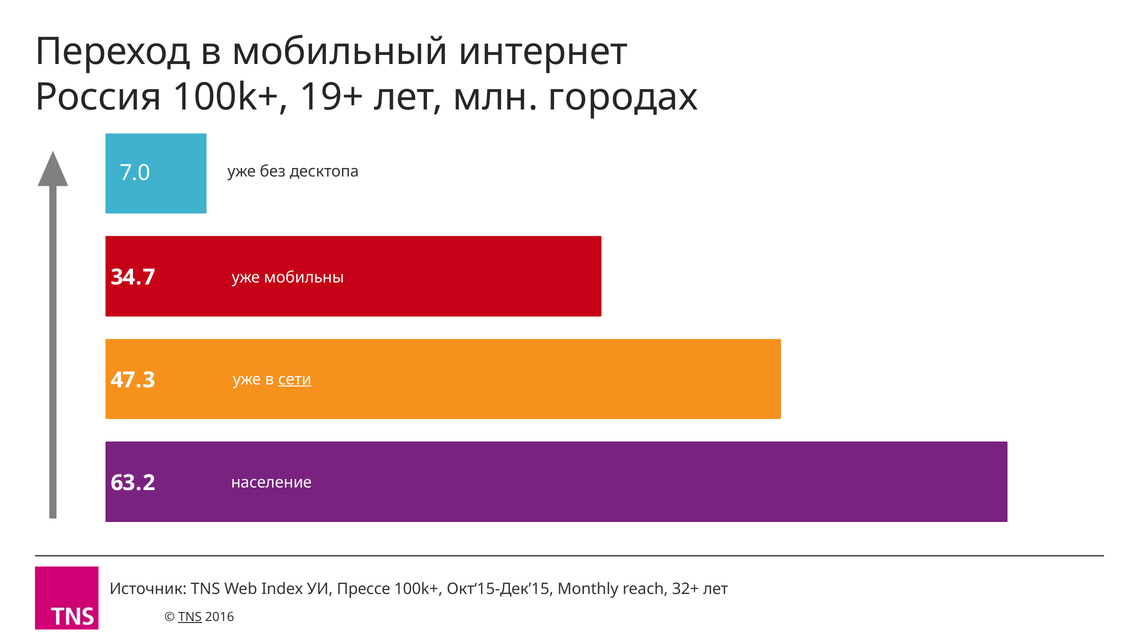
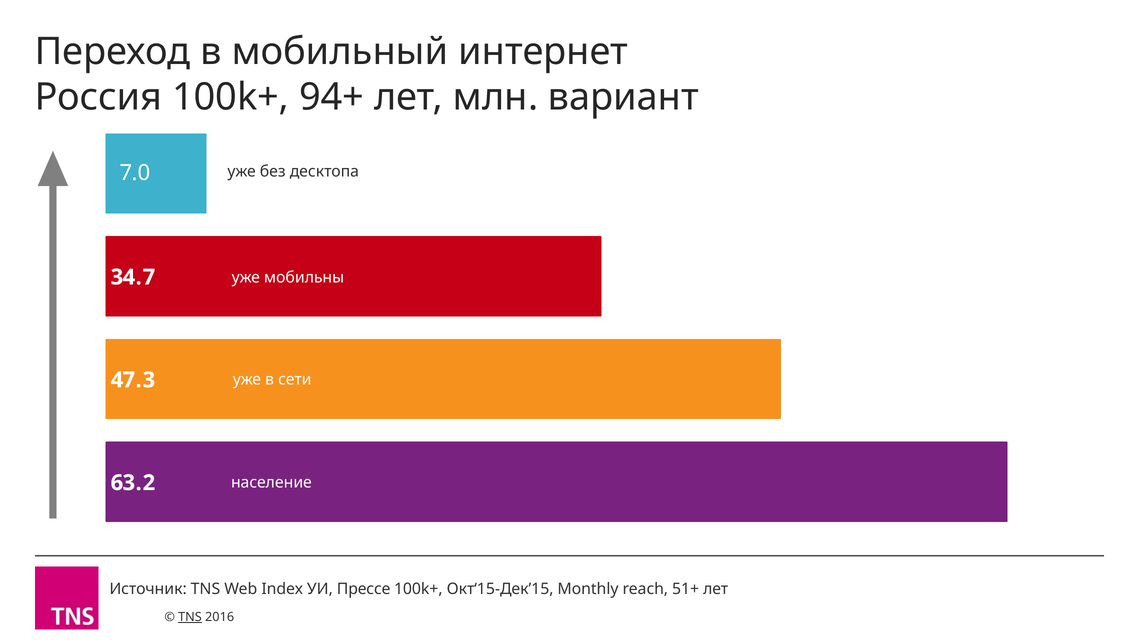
19+: 19+ -> 94+ (332, 97)
городах: городах -> вариант (623, 97)
сети underline: present -> none (295, 379)
32+: 32+ -> 51+ (686, 589)
